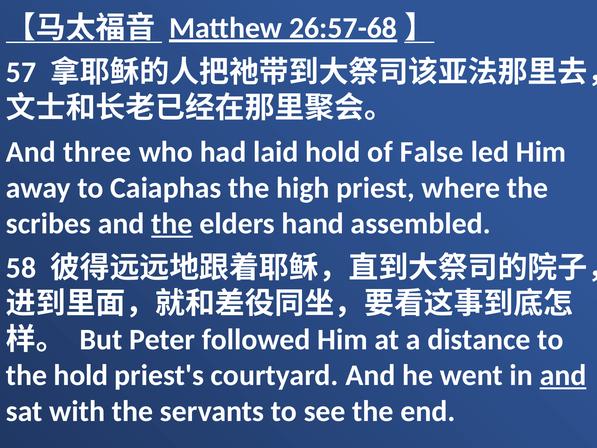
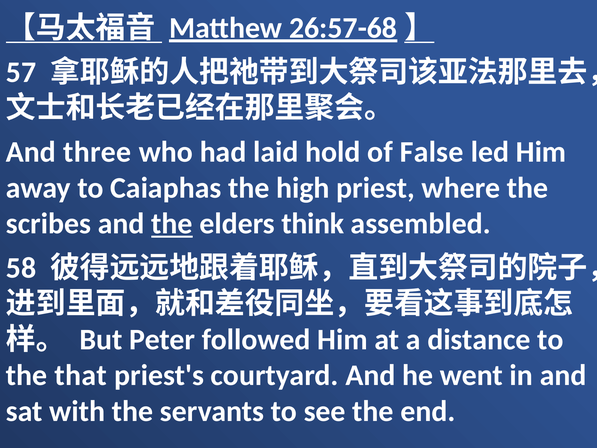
hand: hand -> think (313, 224)
the hold: hold -> that (81, 375)
and underline: present -> none (563, 375)
